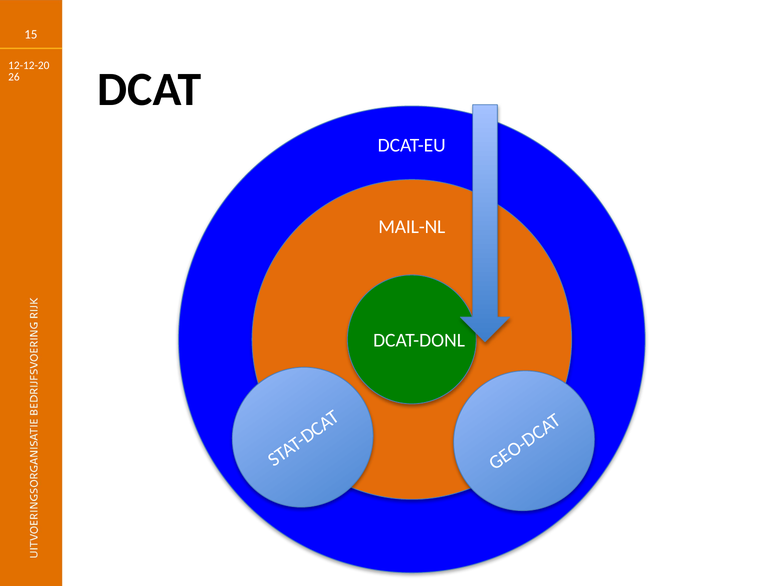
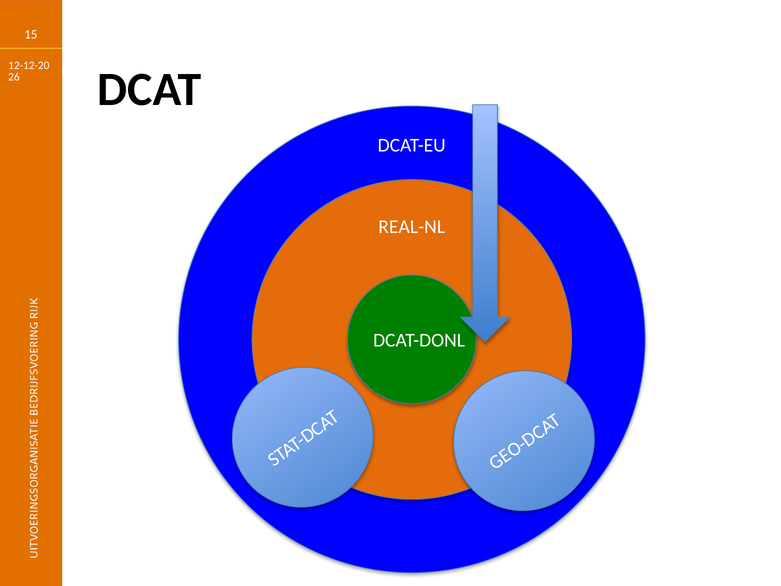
MAIL-NL: MAIL-NL -> REAL-NL (412, 227)
